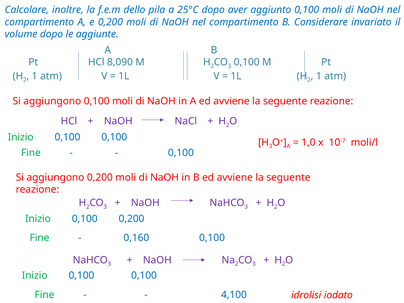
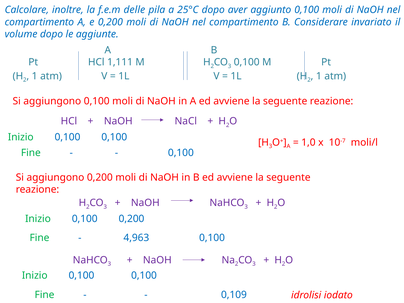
dello: dello -> delle (134, 10)
8,090: 8,090 -> 1,111 (120, 62)
0,160: 0,160 -> 4,963 (136, 238)
4,100: 4,100 -> 0,109 (234, 295)
